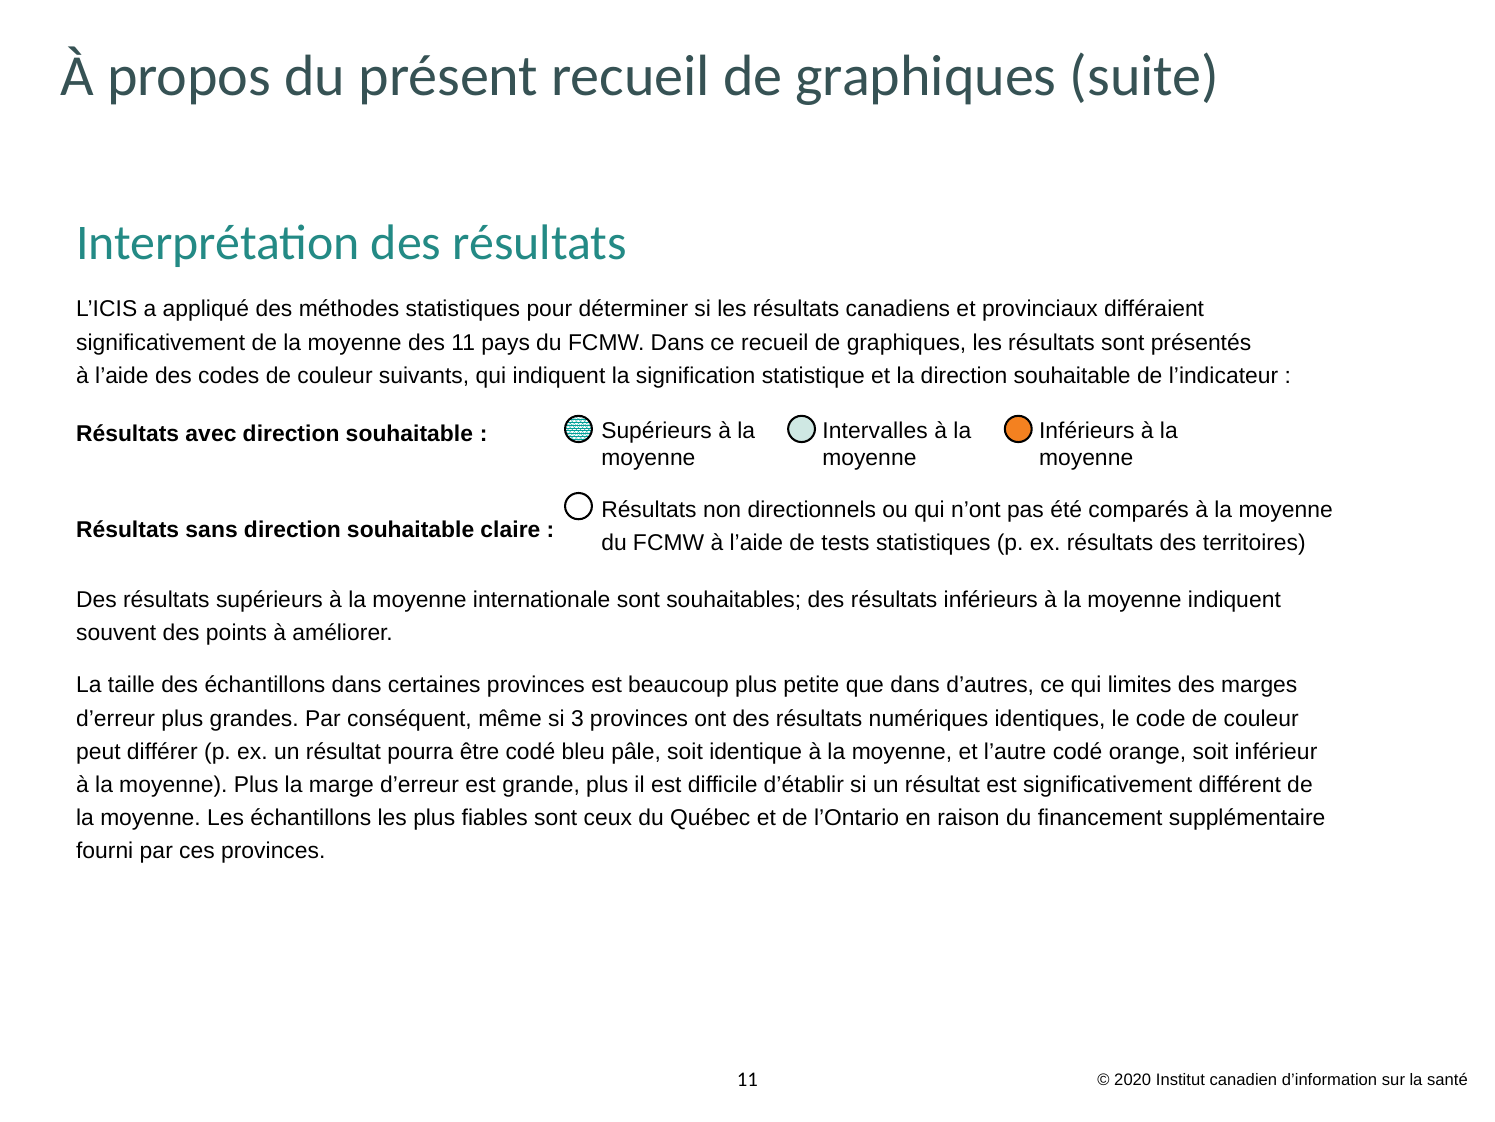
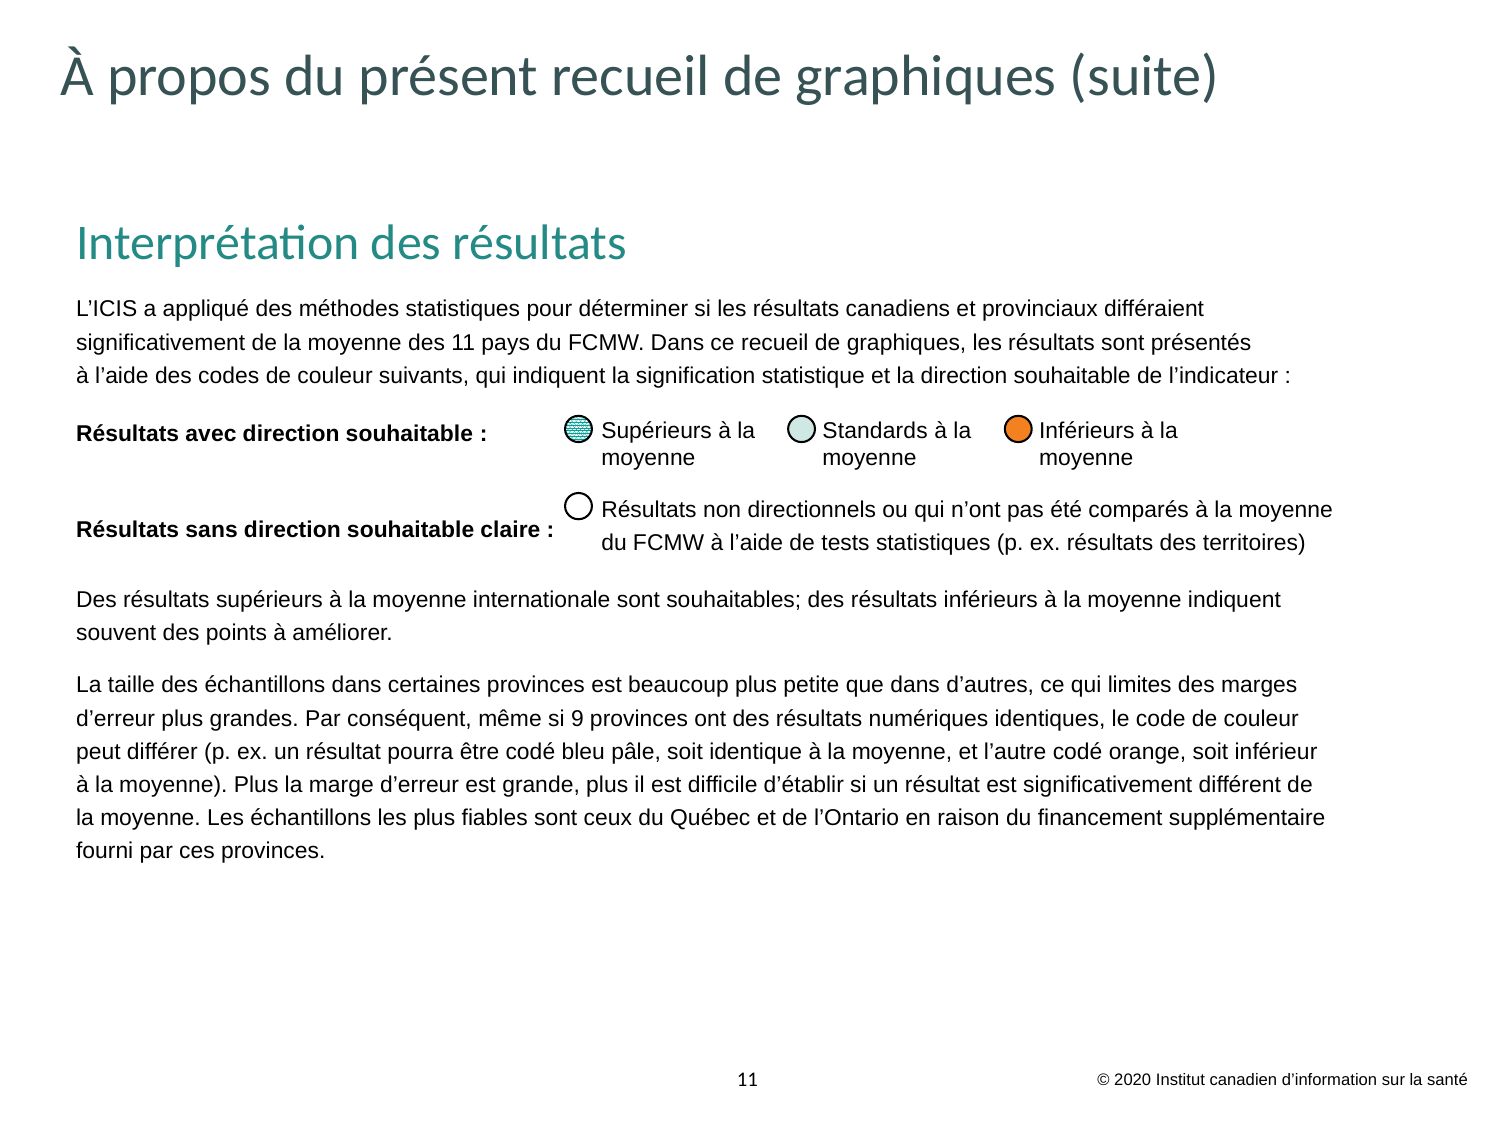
Intervalles: Intervalles -> Standards (875, 431)
3: 3 -> 9 (577, 718)
